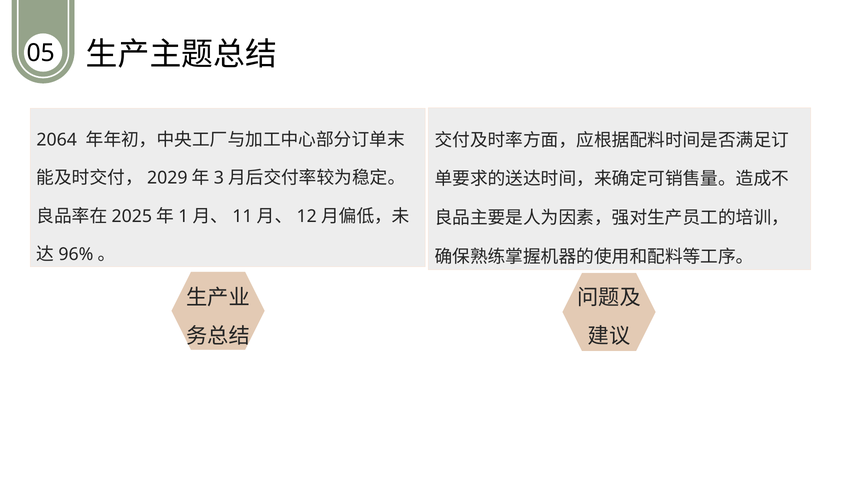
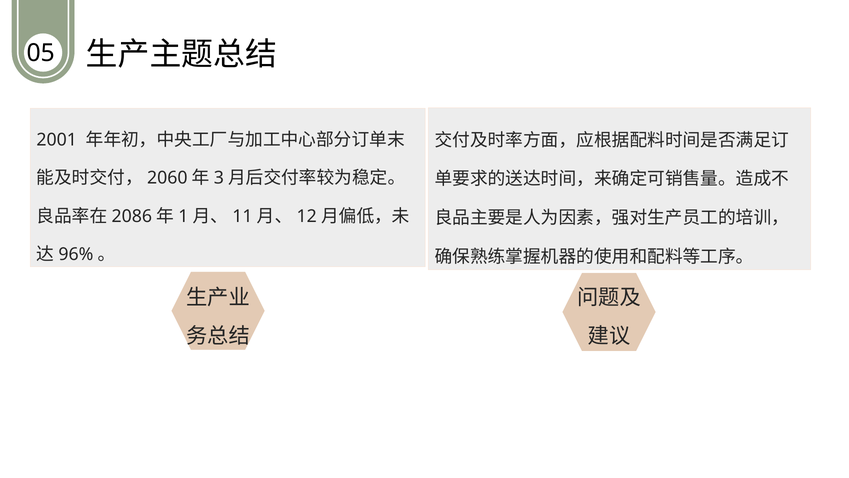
2064: 2064 -> 2001 (57, 140)
2029: 2029 -> 2060 (167, 178)
2025: 2025 -> 2086 (132, 216)
